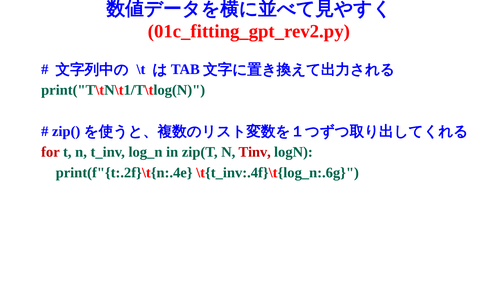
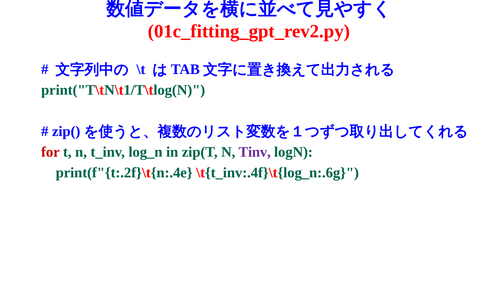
Tinv colour: red -> purple (255, 152)
